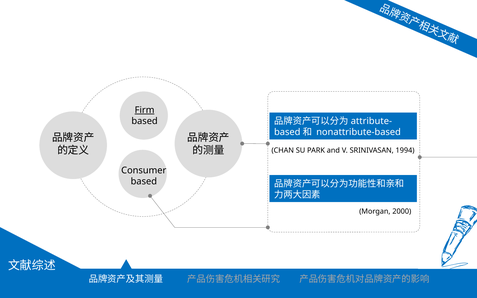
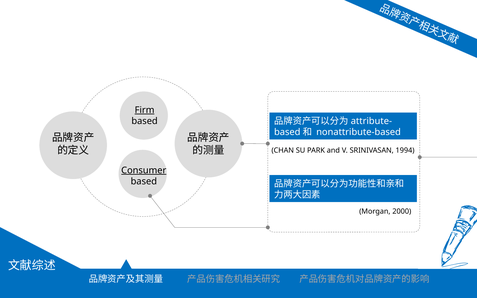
Consumer underline: none -> present (144, 170)
